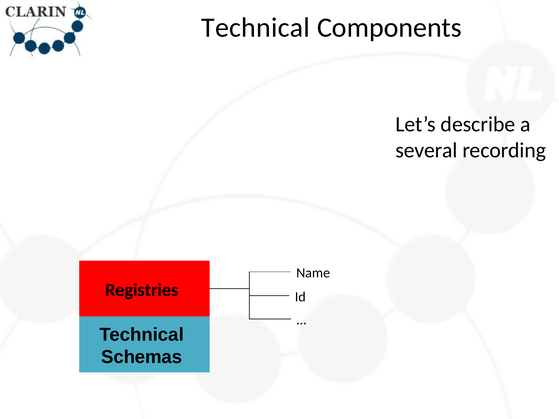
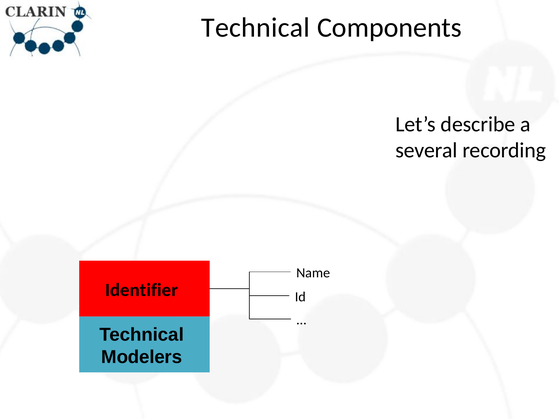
Registries: Registries -> Identifier (142, 290)
Schemas: Schemas -> Modelers (142, 357)
